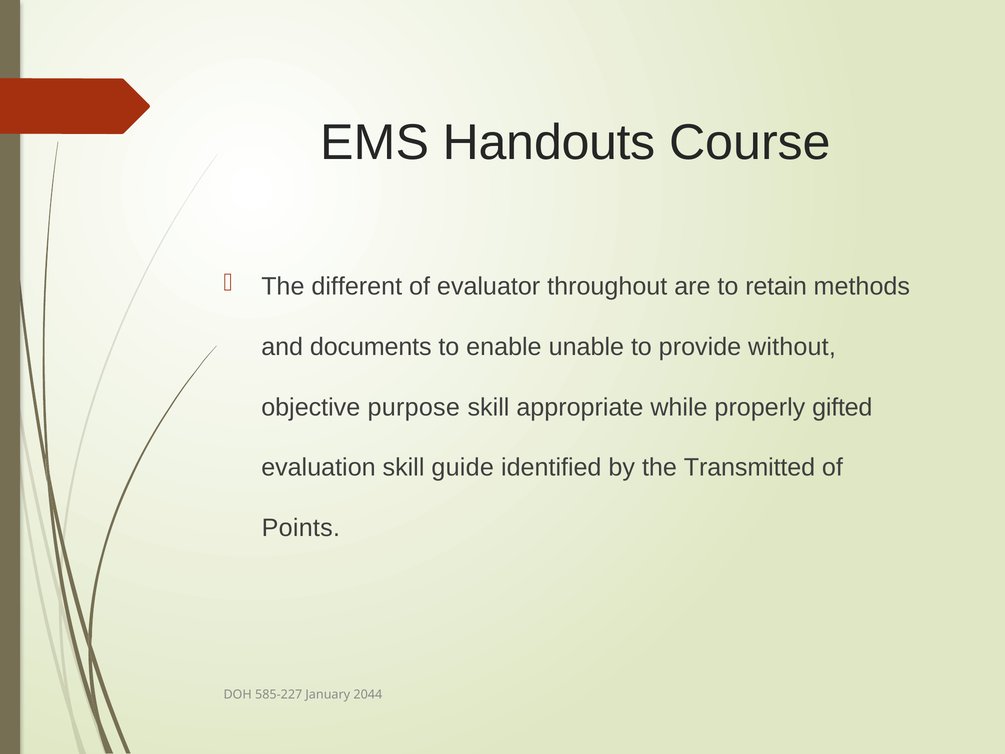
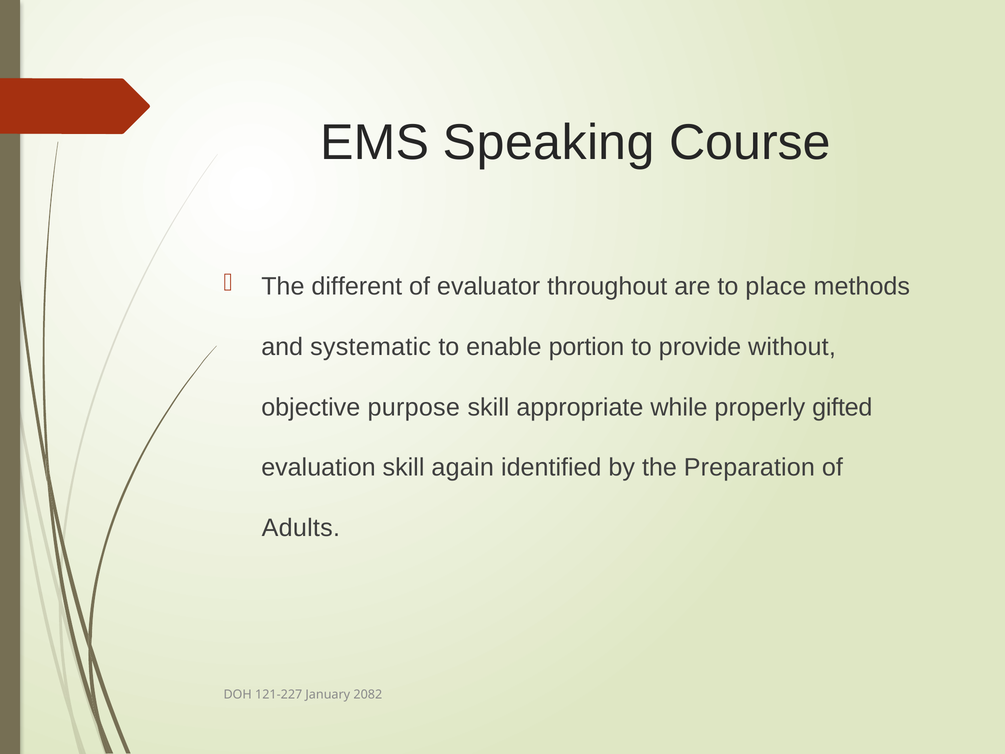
Handouts: Handouts -> Speaking (549, 143)
retain: retain -> place (776, 287)
documents: documents -> systematic (371, 347)
unable: unable -> portion (586, 347)
guide: guide -> again (463, 467)
Transmitted: Transmitted -> Preparation (749, 467)
Points: Points -> Adults (301, 528)
585-227: 585-227 -> 121-227 (279, 694)
2044: 2044 -> 2082 (368, 694)
